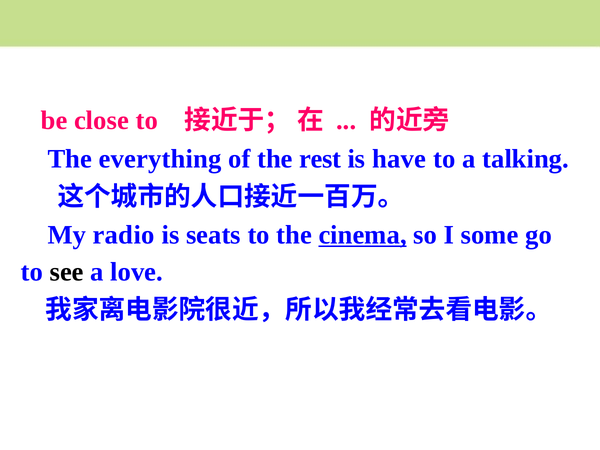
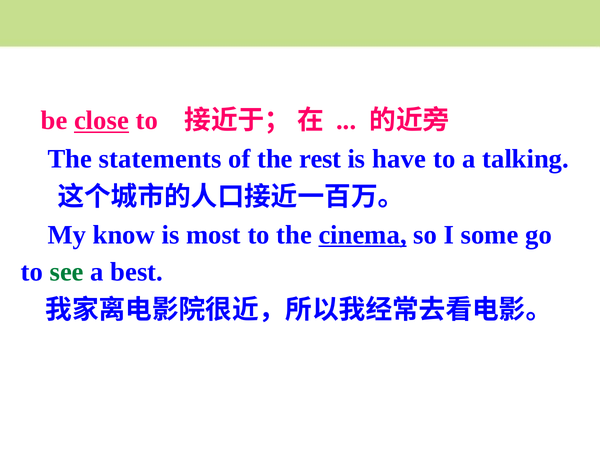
close underline: none -> present (102, 121)
everything: everything -> statements (160, 159)
radio: radio -> know (124, 235)
seats: seats -> most (213, 235)
see colour: black -> green (67, 272)
love: love -> best (137, 272)
